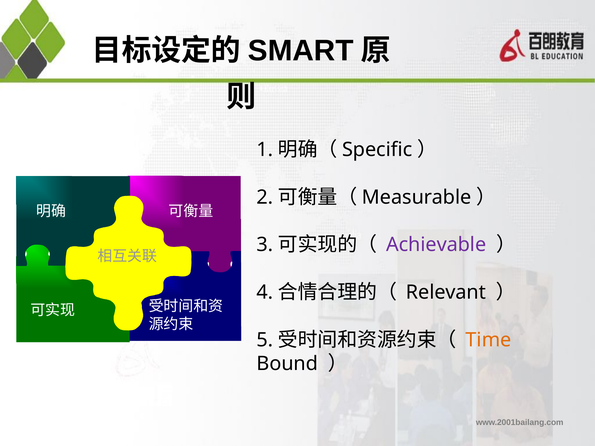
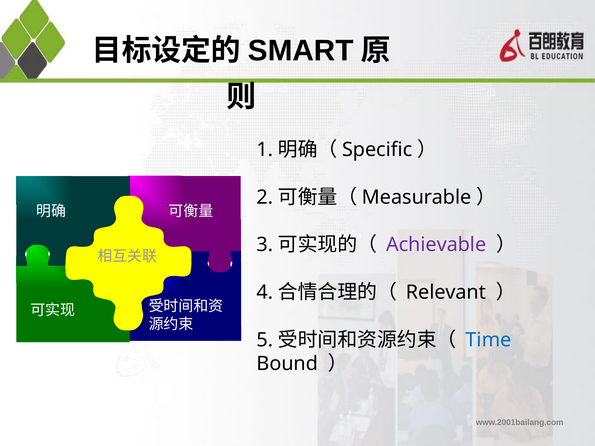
Time colour: orange -> blue (489, 340)
